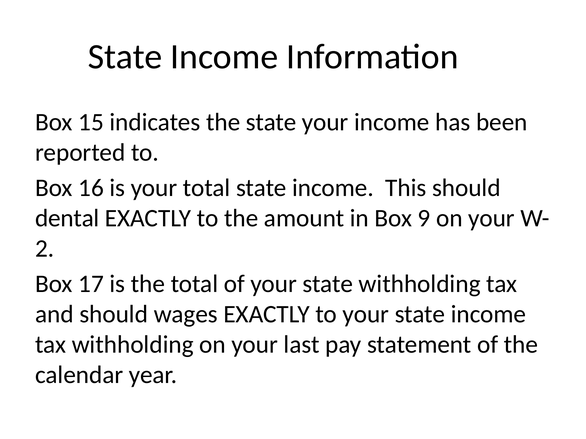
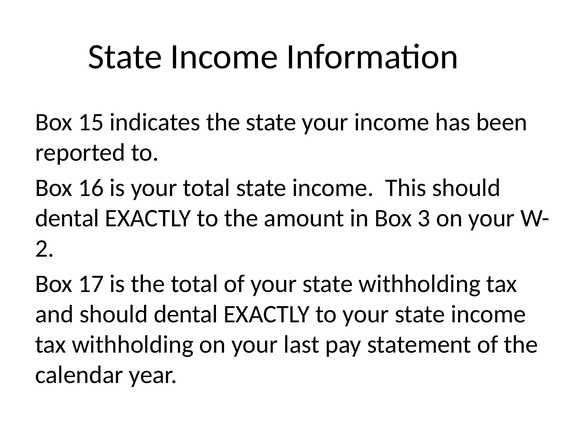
9: 9 -> 3 (424, 218)
and should wages: wages -> dental (186, 315)
